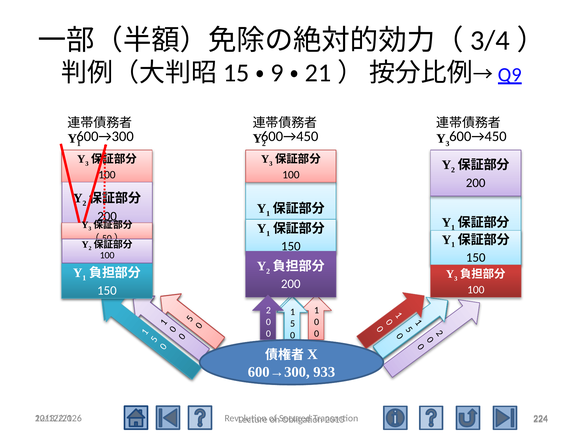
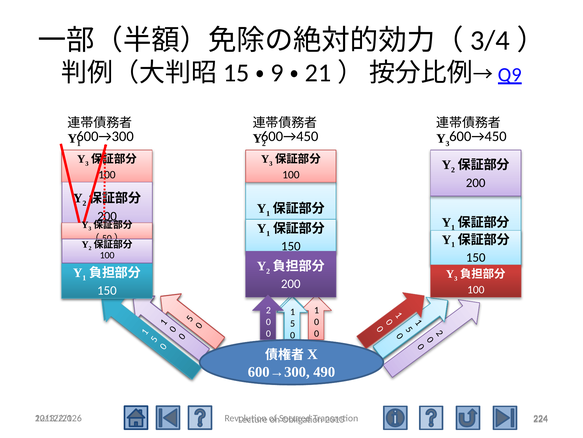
933: 933 -> 490 (324, 371)
